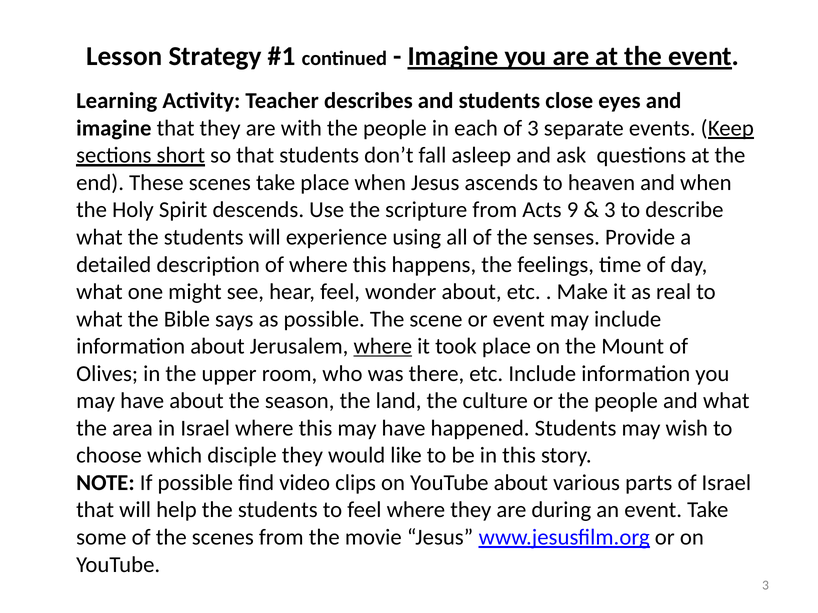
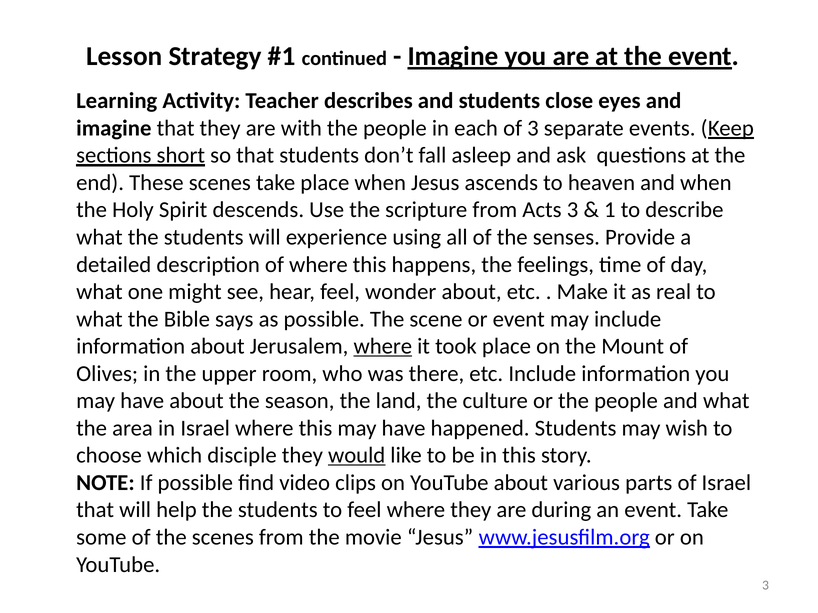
Acts 9: 9 -> 3 (573, 210)
3: 3 -> 1 (610, 210)
would underline: none -> present (357, 456)
